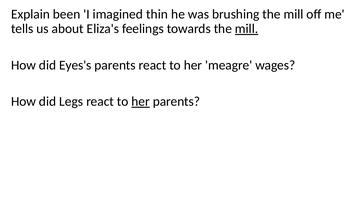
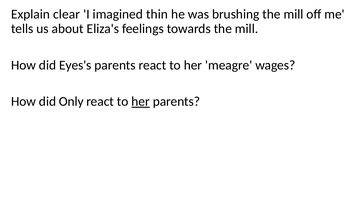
been: been -> clear (67, 14)
mill underline: present -> none (247, 29)
Legs: Legs -> Only (71, 101)
